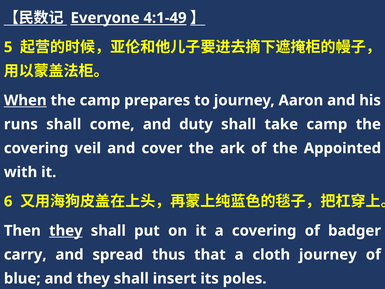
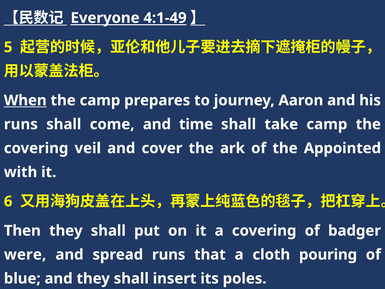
duty: duty -> time (196, 124)
they underline: present -> none (66, 231)
carry: carry -> were (25, 254)
spread thus: thus -> runs (169, 254)
cloth journey: journey -> pouring (328, 254)
